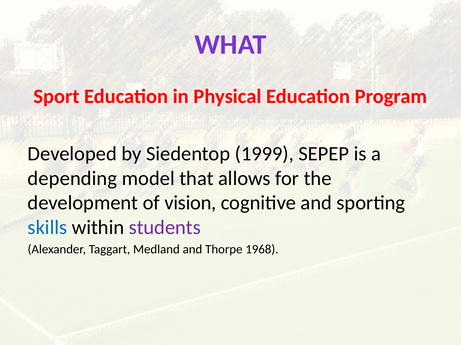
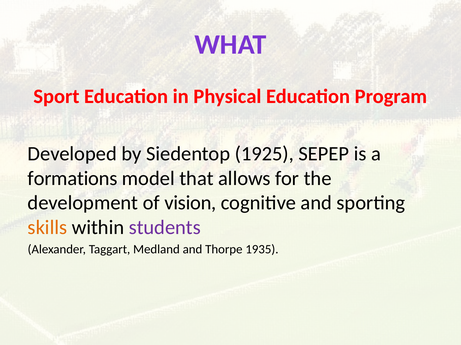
1999: 1999 -> 1925 (264, 154)
depending: depending -> formations (73, 179)
skills colour: blue -> orange (47, 228)
1968: 1968 -> 1935 (262, 250)
